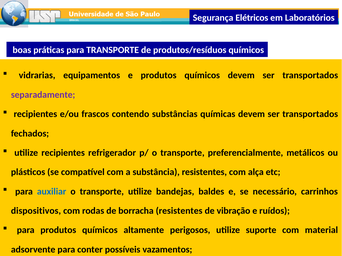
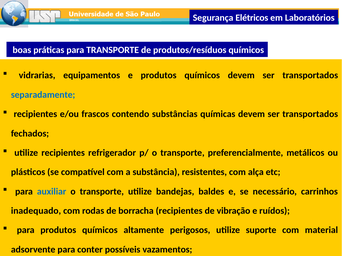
separadamente colour: purple -> blue (43, 95)
dispositivos: dispositivos -> inadequado (36, 211)
borracha resistentes: resistentes -> recipientes (179, 211)
